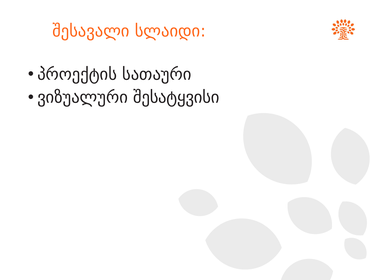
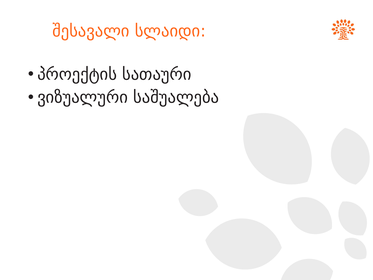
შესატყვისი: შესატყვისი -> საშუალება (176, 97)
